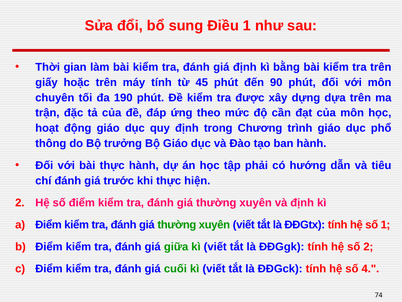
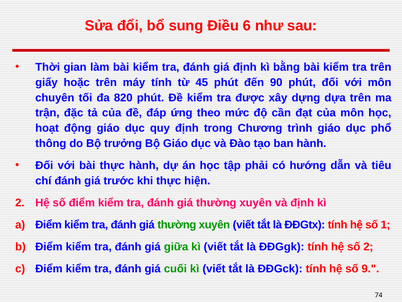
Điều 1: 1 -> 6 (247, 26)
190: 190 -> 820 (123, 98)
4: 4 -> 9 (370, 268)
